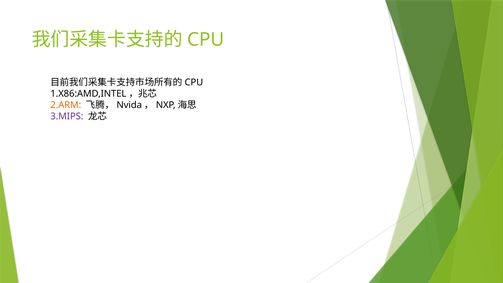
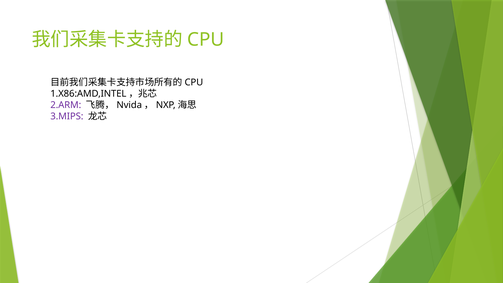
2.ARM colour: orange -> purple (66, 105)
